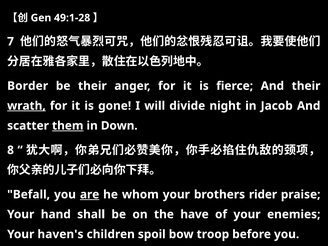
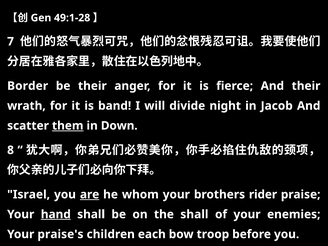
wrath underline: present -> none (26, 106)
gone: gone -> band (115, 106)
Befall: Befall -> Israel (29, 194)
hand underline: none -> present (56, 214)
the have: have -> shall (194, 214)
haven's: haven's -> praise's (60, 234)
spoil: spoil -> each (152, 234)
